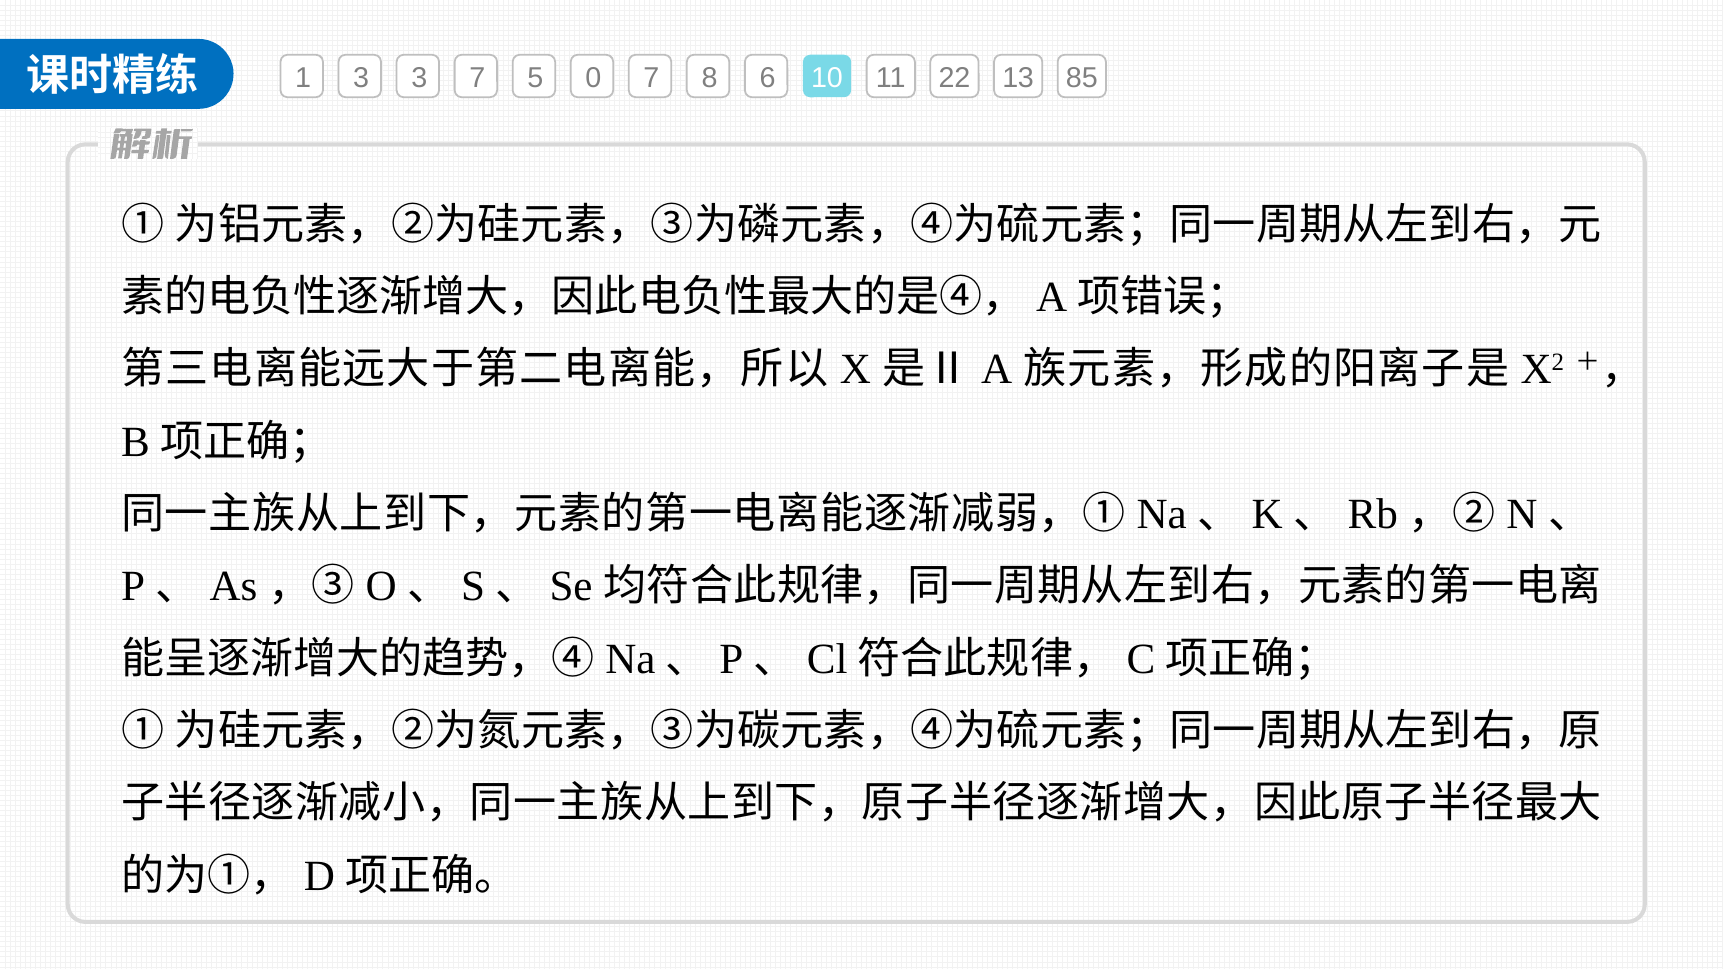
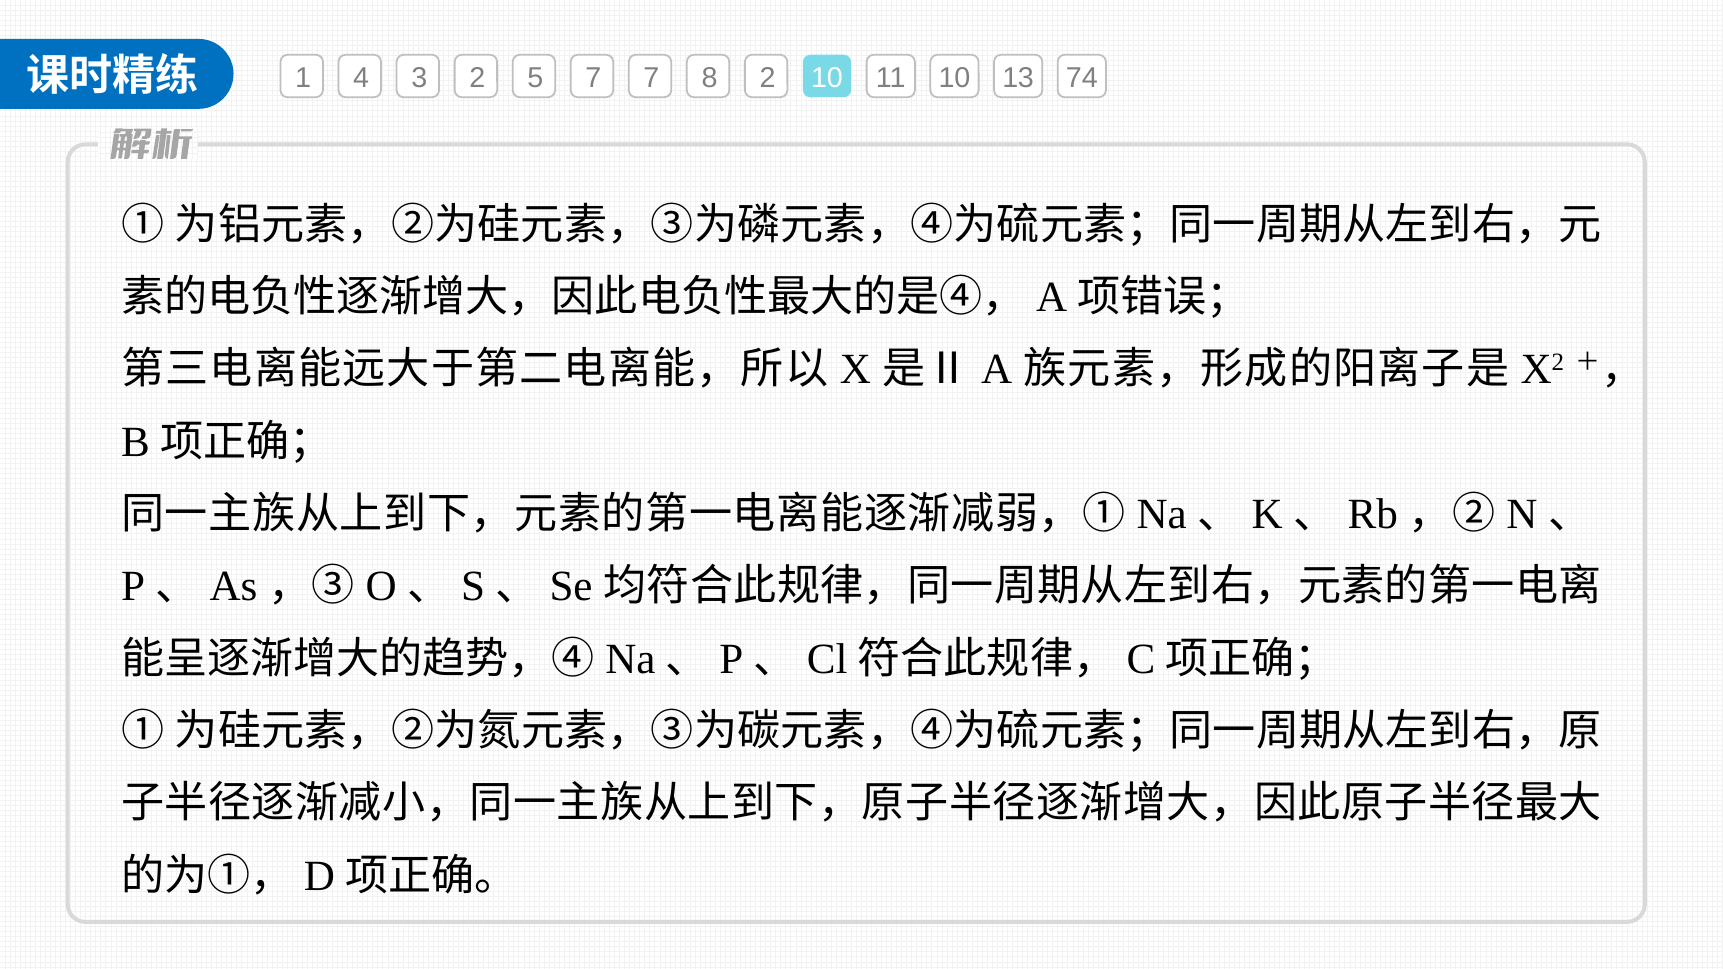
1 3: 3 -> 4 (361, 78)
3 7: 7 -> 2 (477, 78)
5 0: 0 -> 7 (593, 78)
8 6: 6 -> 2 (768, 78)
11 22: 22 -> 10 (954, 78)
85: 85 -> 74 (1082, 78)
